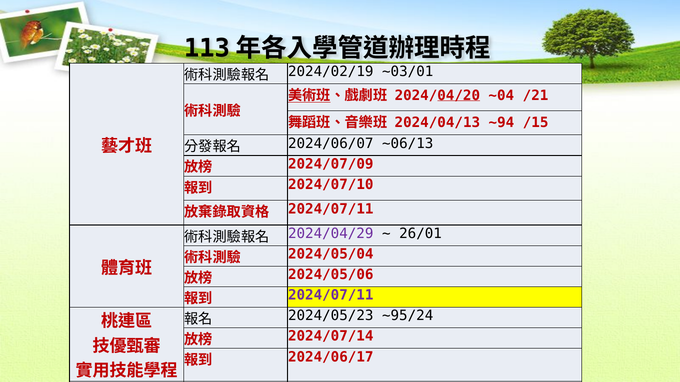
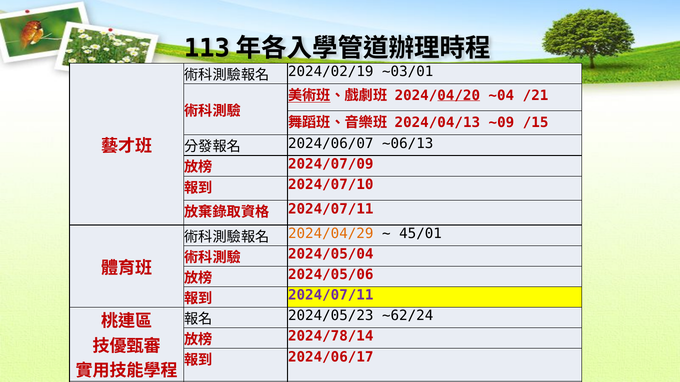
~94: ~94 -> ~09 (501, 123)
2024/04/29 colour: purple -> orange (331, 234)
26/01: 26/01 -> 45/01 (421, 234)
~95/24: ~95/24 -> ~62/24 (408, 316)
2024/07/14: 2024/07/14 -> 2024/78/14 (331, 337)
